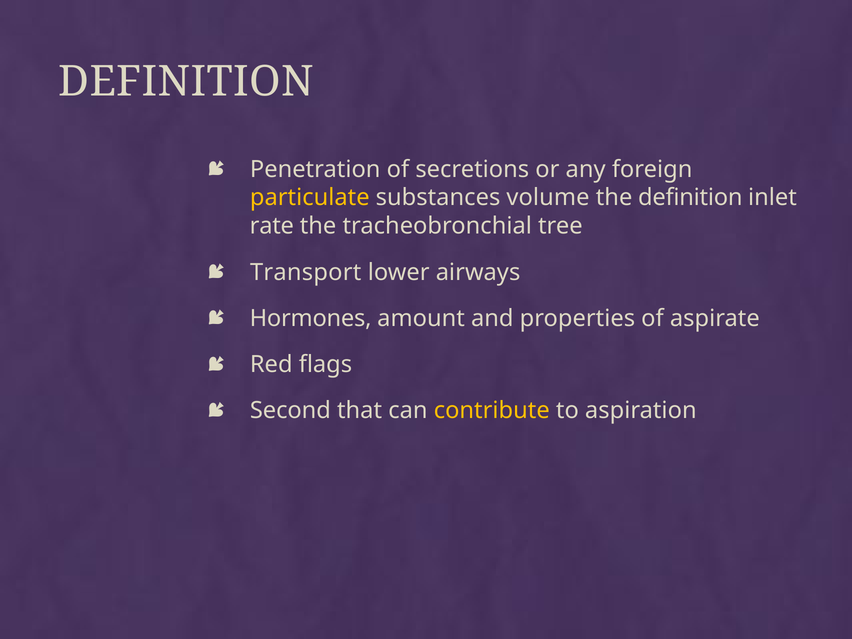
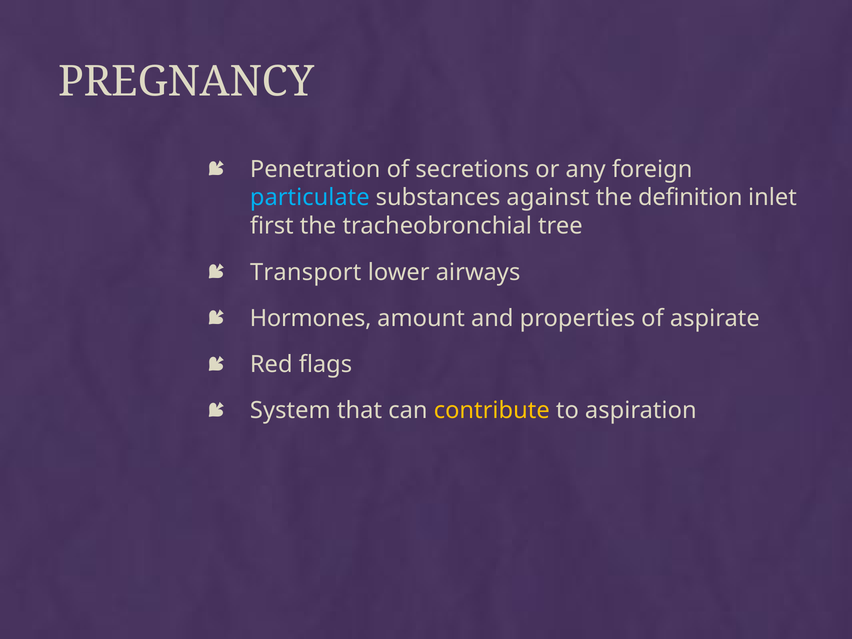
DEFINITION: DEFINITION -> PREGNANCY (186, 82)
particulate colour: yellow -> light blue (310, 198)
volume: volume -> against (548, 198)
rate: rate -> first (272, 226)
Second: Second -> System (290, 411)
